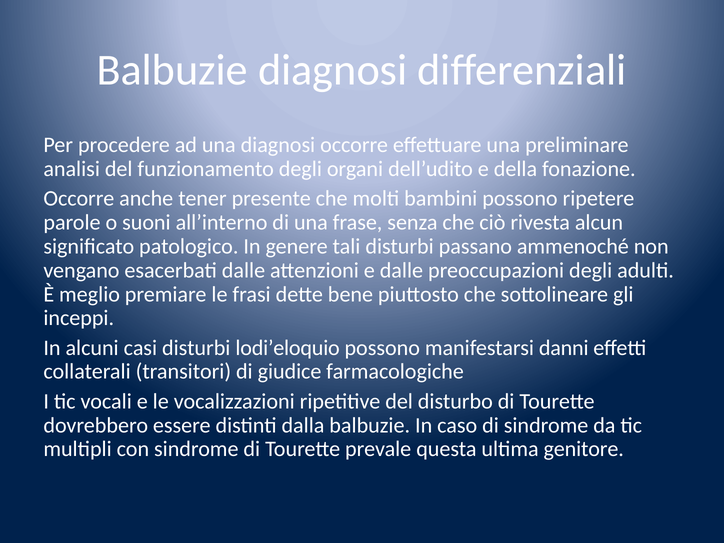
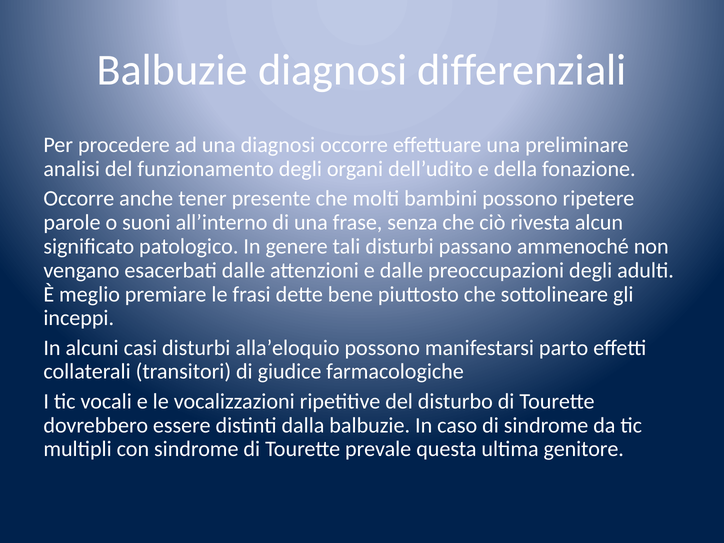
lodi’eloquio: lodi’eloquio -> alla’eloquio (288, 348)
danni: danni -> parto (564, 348)
